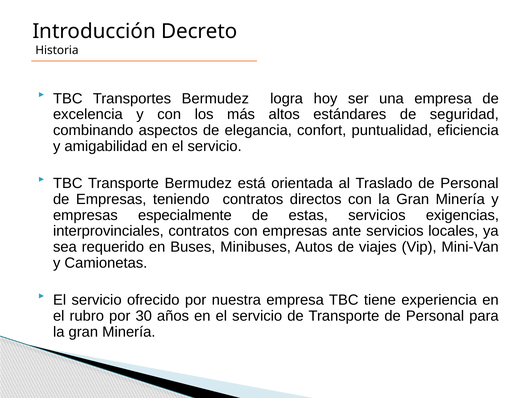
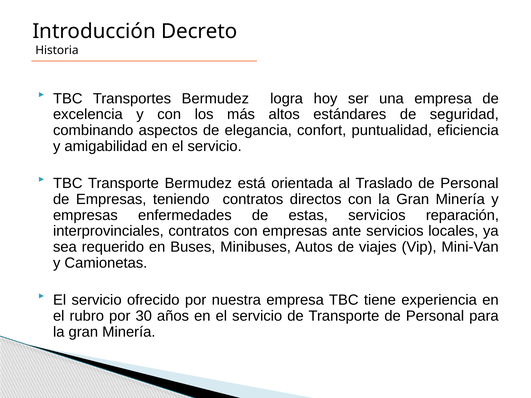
especialmente: especialmente -> enfermedades (185, 215)
exigencias: exigencias -> reparación (462, 215)
